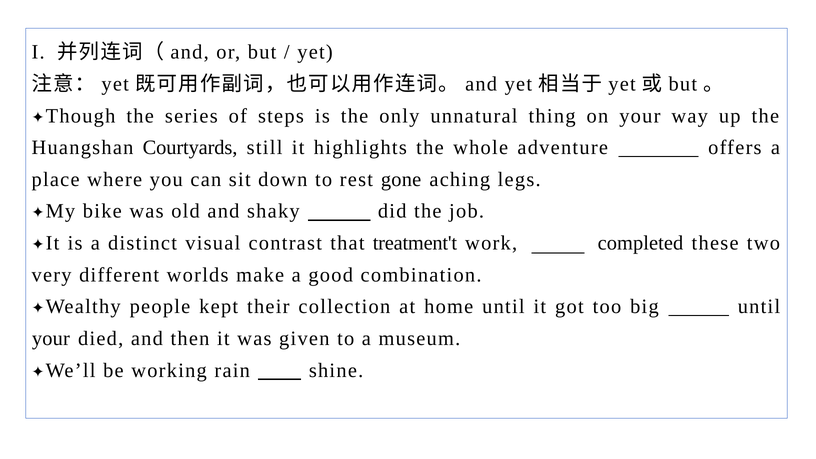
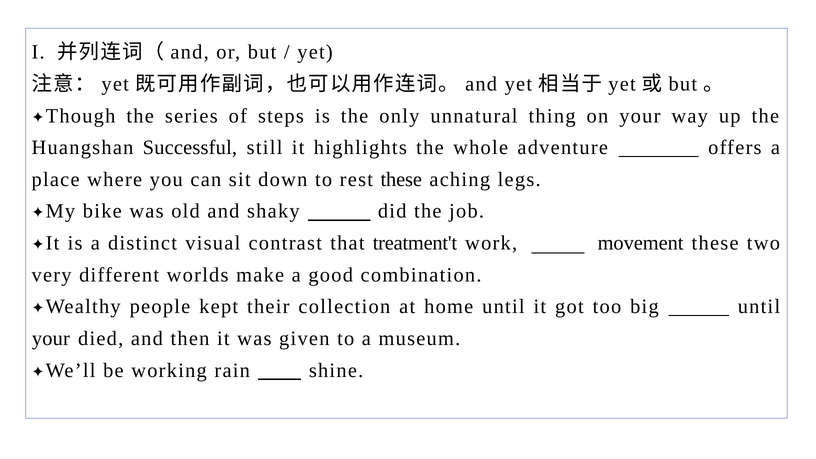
Courtyards: Courtyards -> Successful (190, 148)
rest gone: gone -> these (401, 179)
completed: completed -> movement (641, 243)
